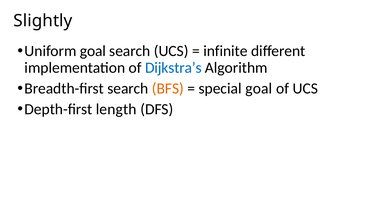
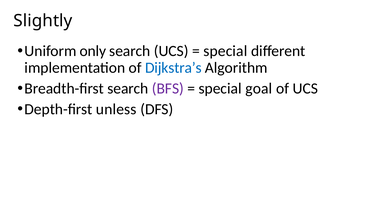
Uniform goal: goal -> only (93, 51)
infinite: infinite -> special (225, 51)
BFS colour: orange -> purple (168, 88)
length: length -> unless (116, 109)
